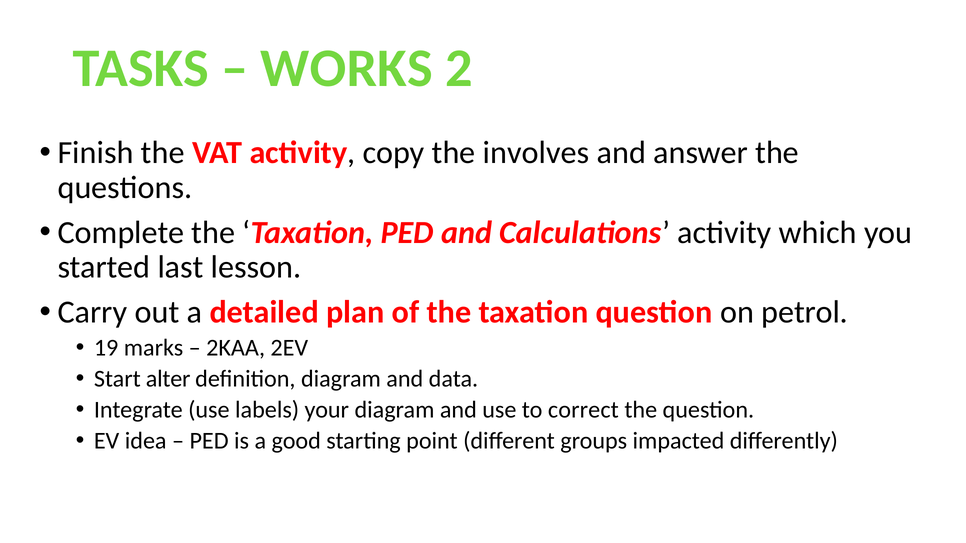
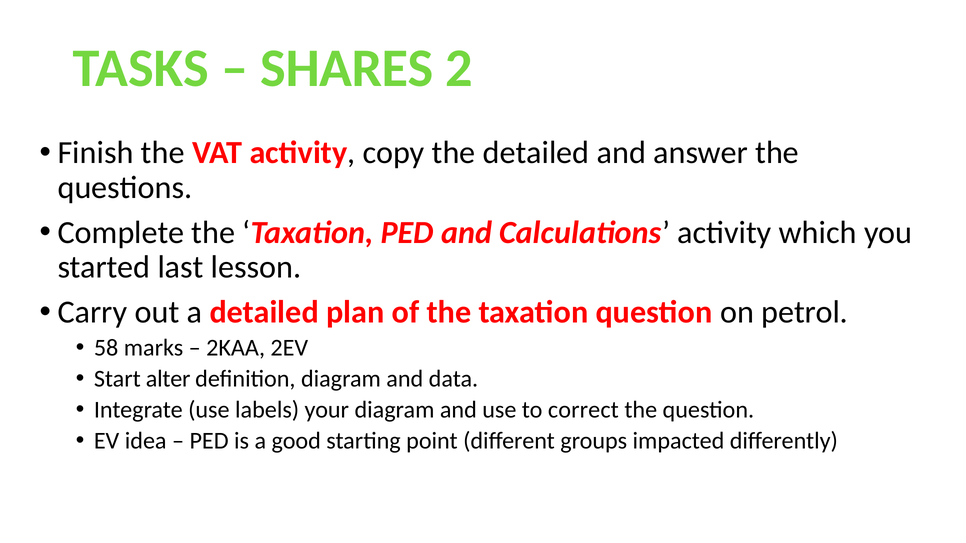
WORKS: WORKS -> SHARES (347, 68)
the involves: involves -> detailed (536, 153)
19: 19 -> 58 (106, 348)
